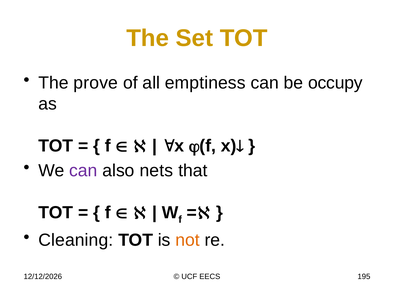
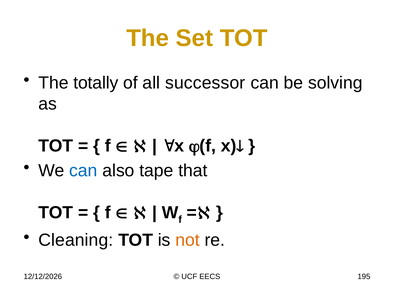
prove: prove -> totally (96, 83)
emptiness: emptiness -> successor (205, 83)
occupy: occupy -> solving (335, 83)
can colour: purple -> blue (83, 170)
nets: nets -> tape (156, 170)
